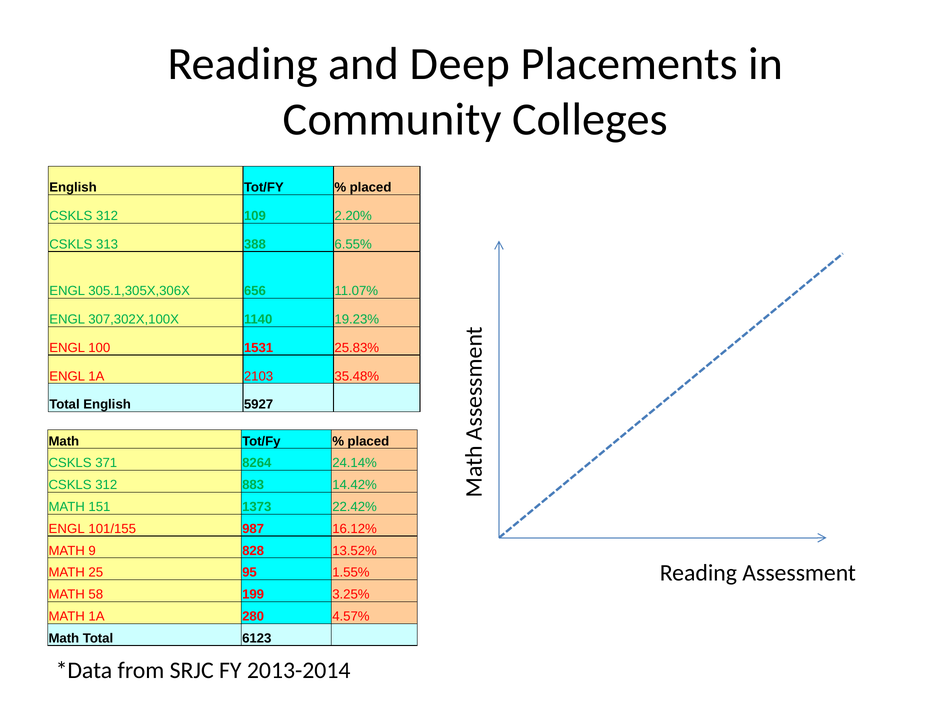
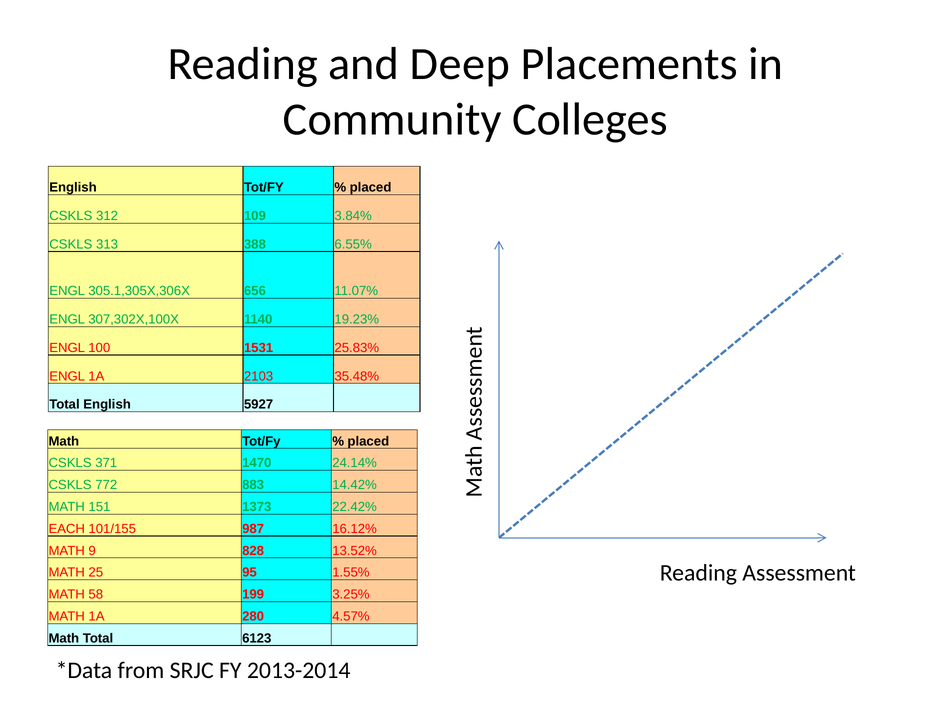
2.20%: 2.20% -> 3.84% (353, 216)
8264: 8264 -> 1470 (257, 463)
312: 312 -> 772 (106, 485)
ENGL: ENGL -> EACH (67, 529)
